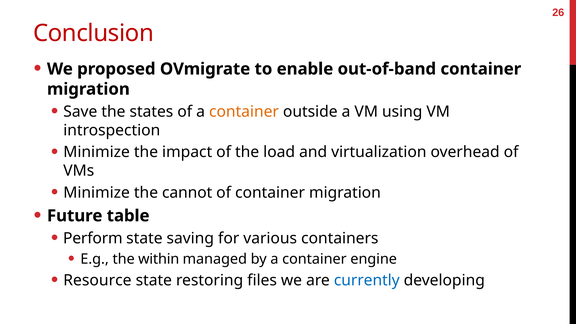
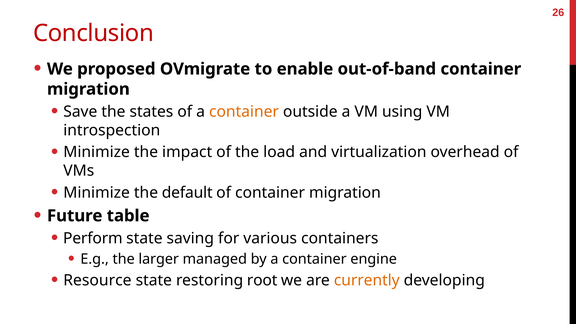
cannot: cannot -> default (187, 193)
within: within -> larger (159, 259)
files: files -> root (262, 280)
currently colour: blue -> orange (367, 280)
